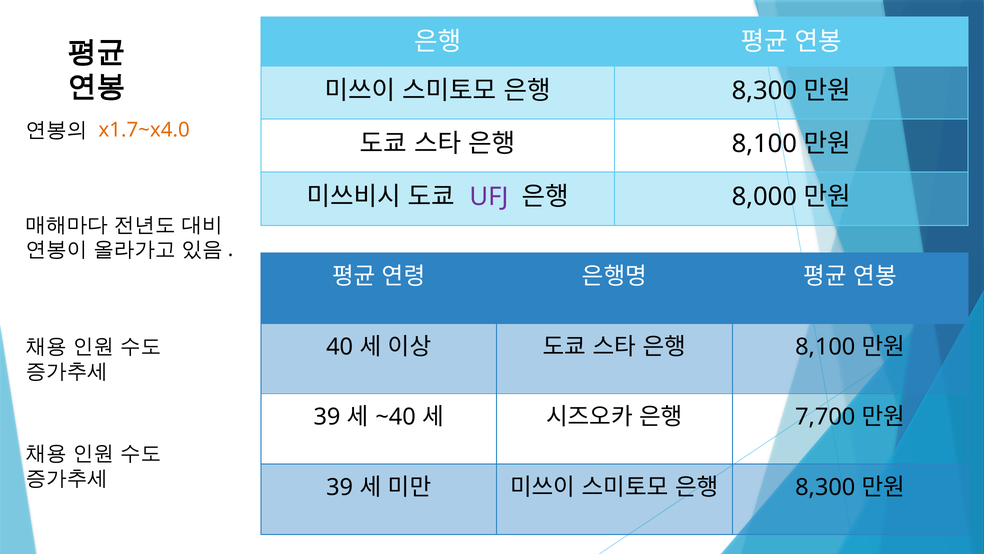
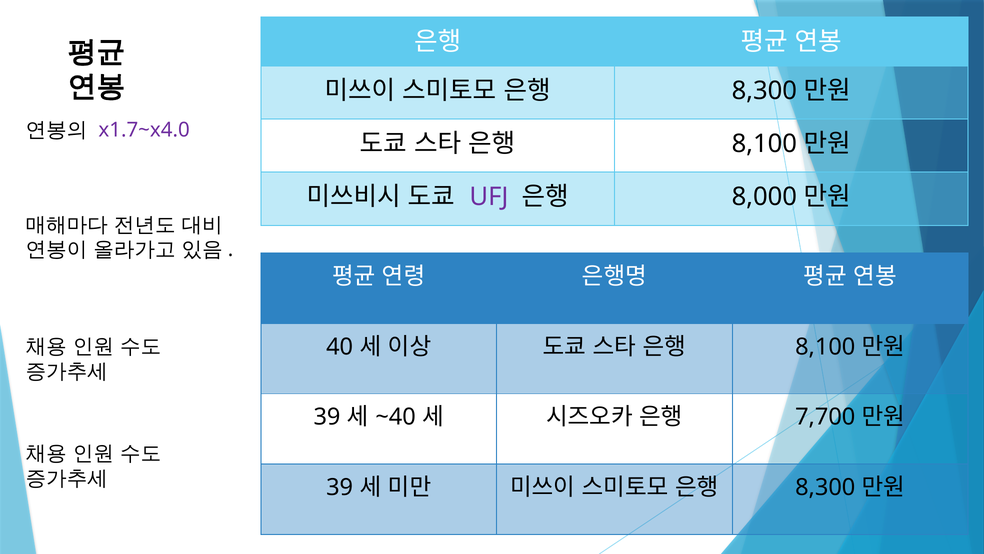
x1.7~x4.0 colour: orange -> purple (144, 130)
